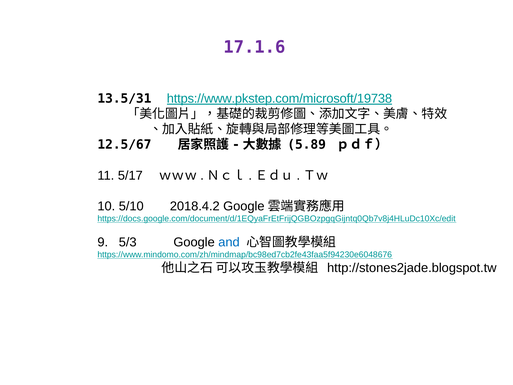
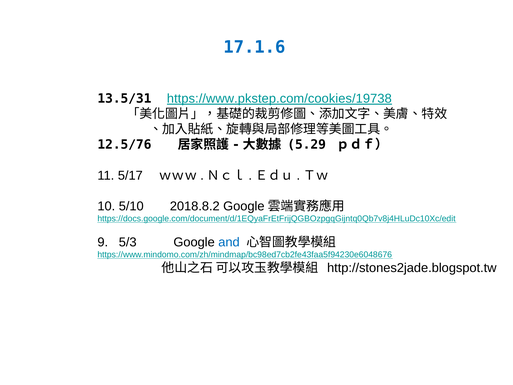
17.1.6 colour: purple -> blue (254, 47)
https://www.pkstep.com/microsoft/19738: https://www.pkstep.com/microsoft/19738 -> https://www.pkstep.com/cookies/19738 (279, 98)
12.5/67: 12.5/67 -> 12.5/76 (124, 145)
5.89: 5.89 -> 5.29 (307, 145)
2018.4.2: 2018.4.2 -> 2018.8.2 (195, 206)
